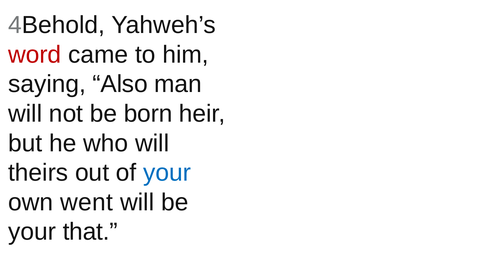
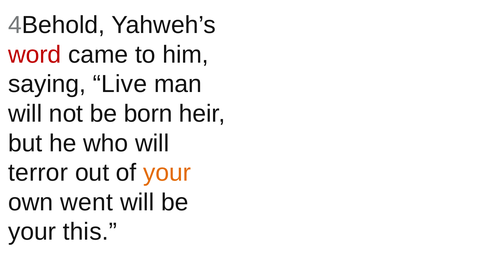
Also: Also -> Live (120, 84)
theirs: theirs -> terror (38, 173)
your colour: blue -> orange (167, 173)
that: that -> this (90, 232)
